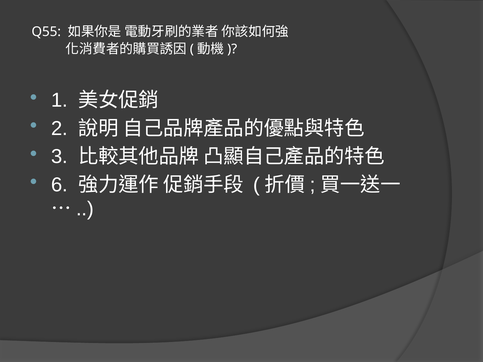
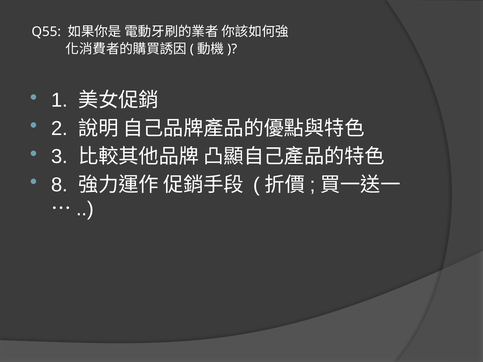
6: 6 -> 8 (59, 185)
